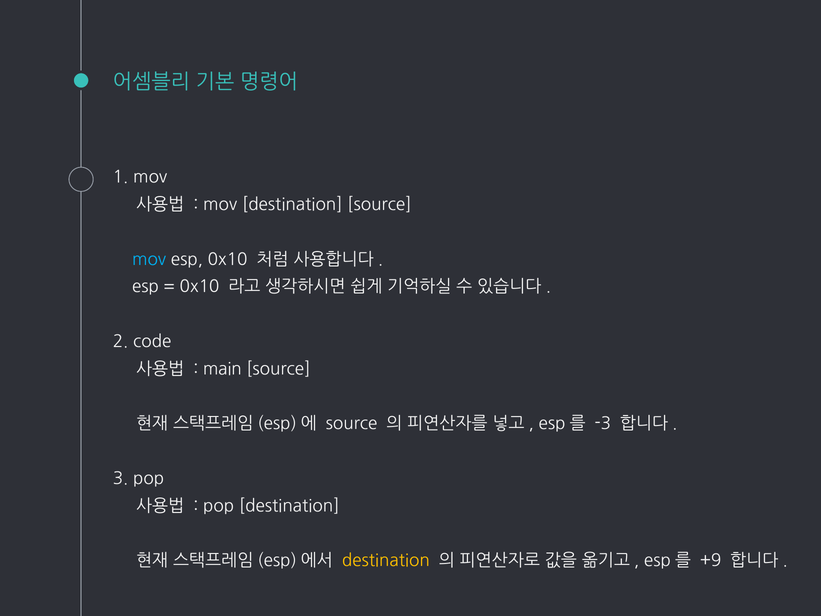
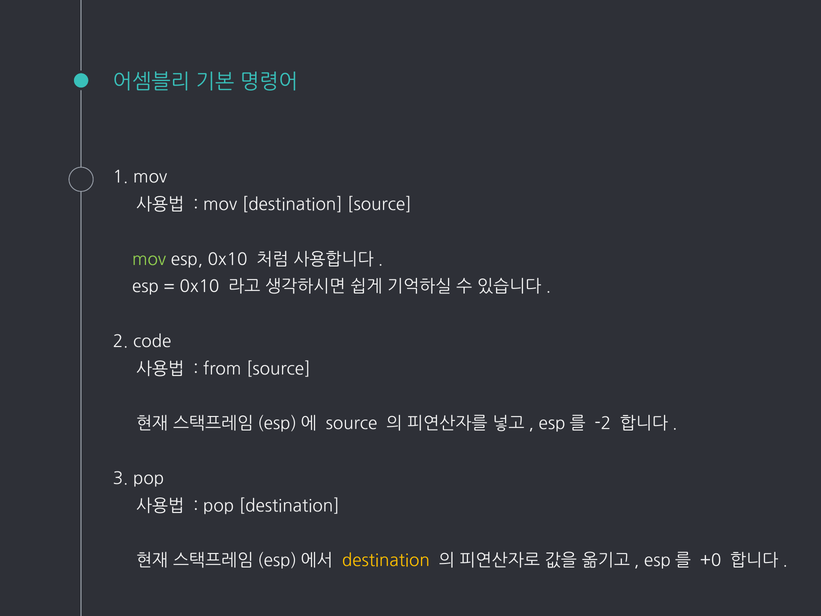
mov colour: light blue -> light green (149, 259)
main: main -> from (222, 369)
-3: -3 -> -2 (603, 424)
+9: +9 -> +0 (711, 560)
